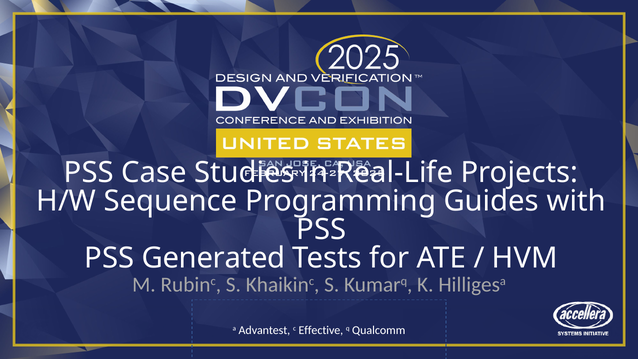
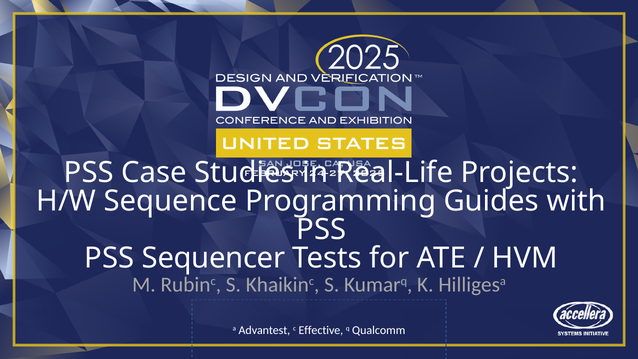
Generated: Generated -> Sequencer (213, 258)
